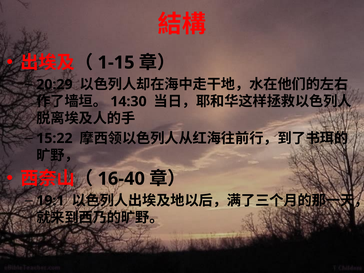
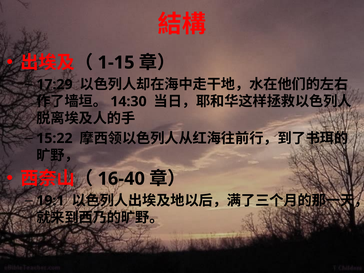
20:29: 20:29 -> 17:29 (54, 85)
